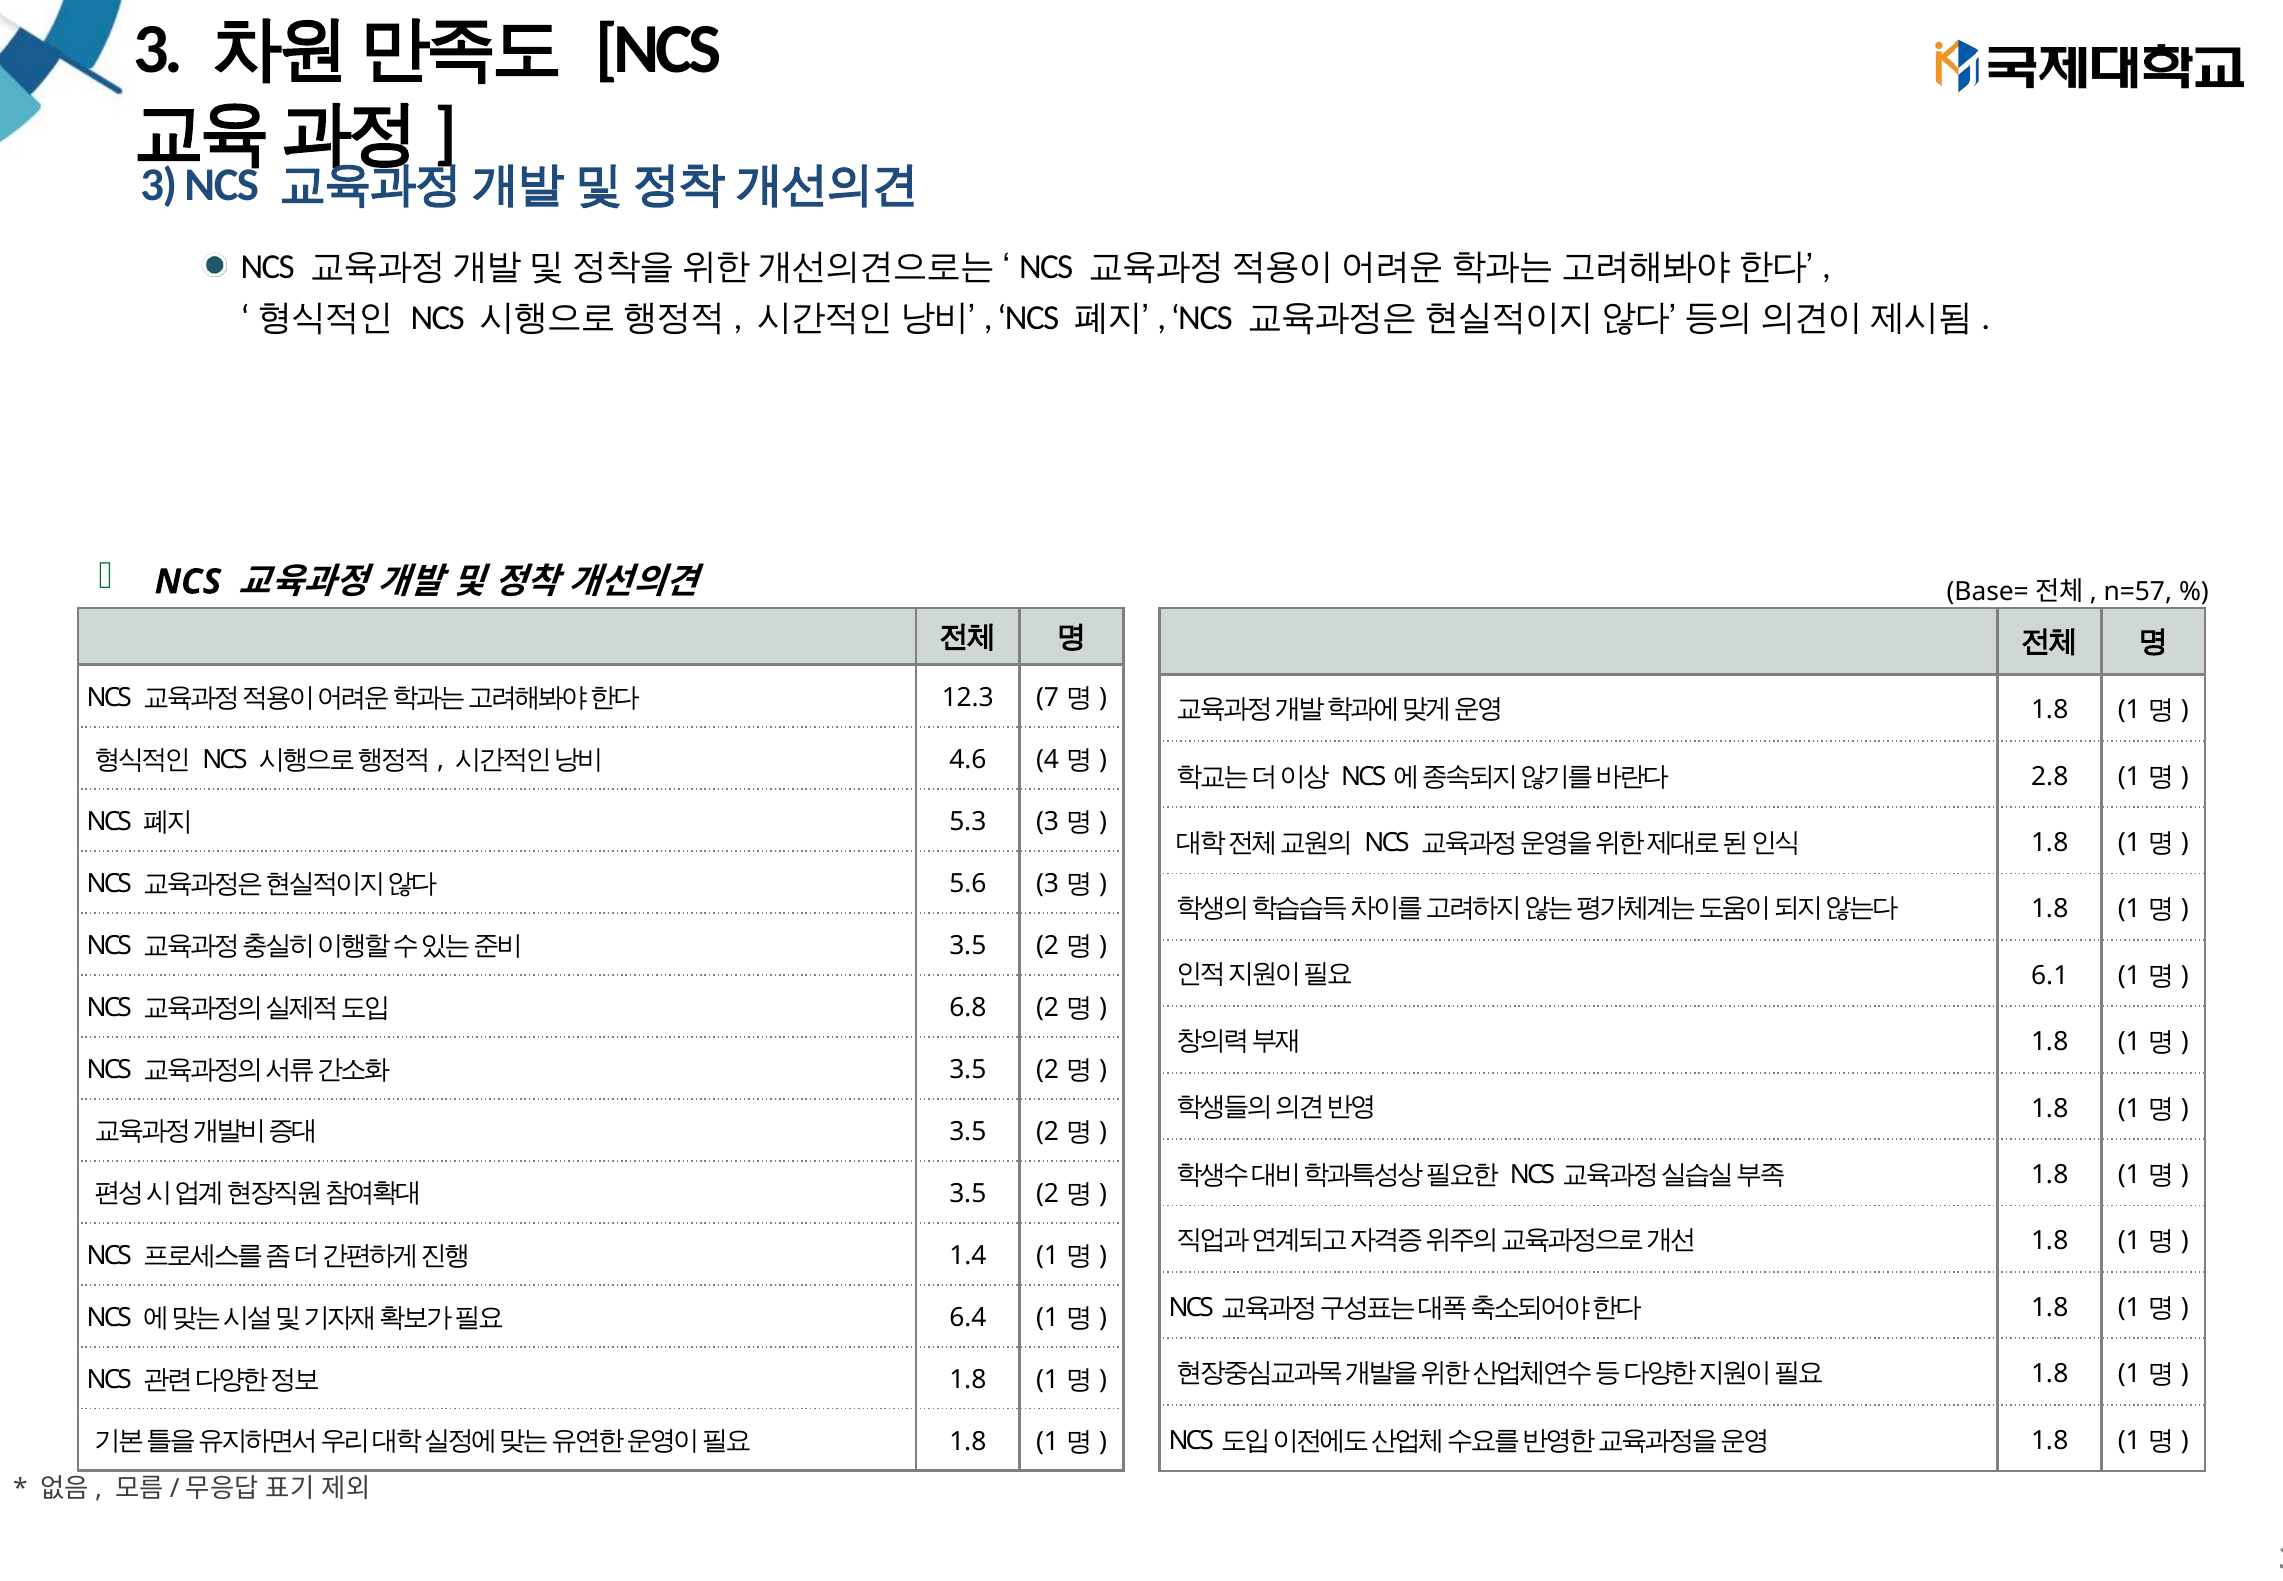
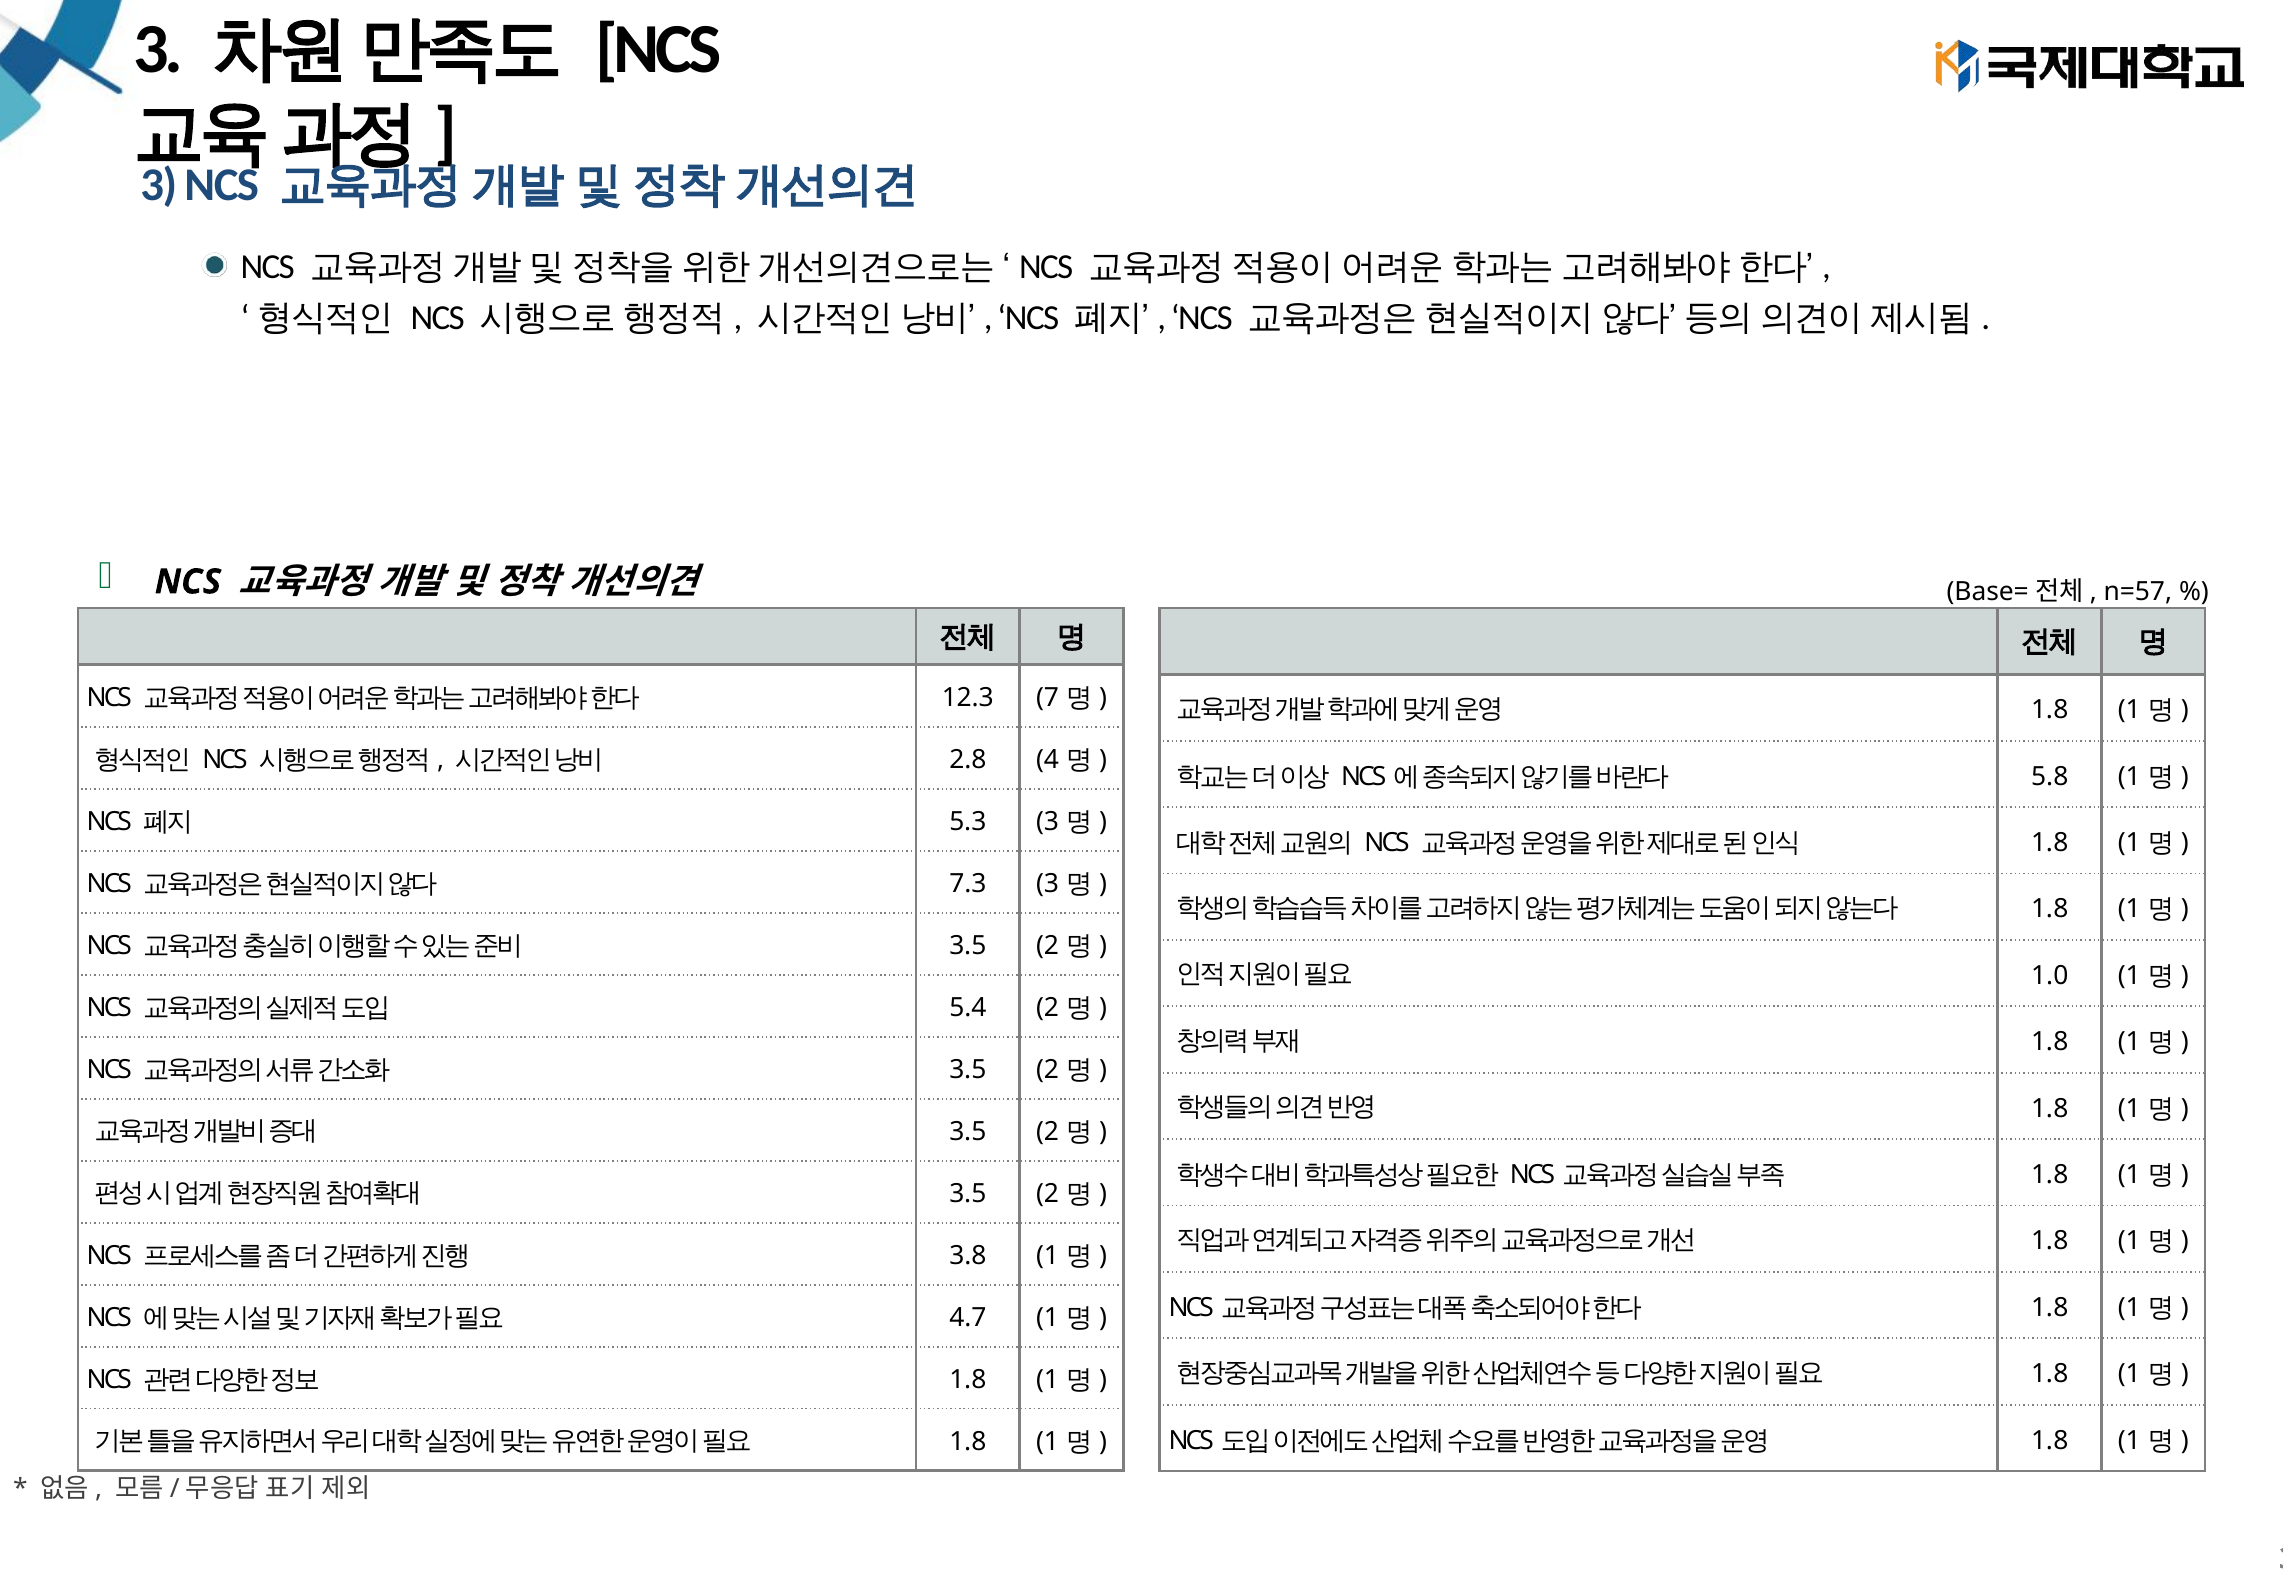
4.6: 4.6 -> 2.8 (968, 760)
2.8: 2.8 -> 5.8 (2050, 776)
5.6: 5.6 -> 7.3 (968, 884)
6.1: 6.1 -> 1.0 (2050, 975)
6.8: 6.8 -> 5.4 (968, 1008)
1.4: 1.4 -> 3.8 (968, 1256)
6.4: 6.4 -> 4.7 (968, 1318)
